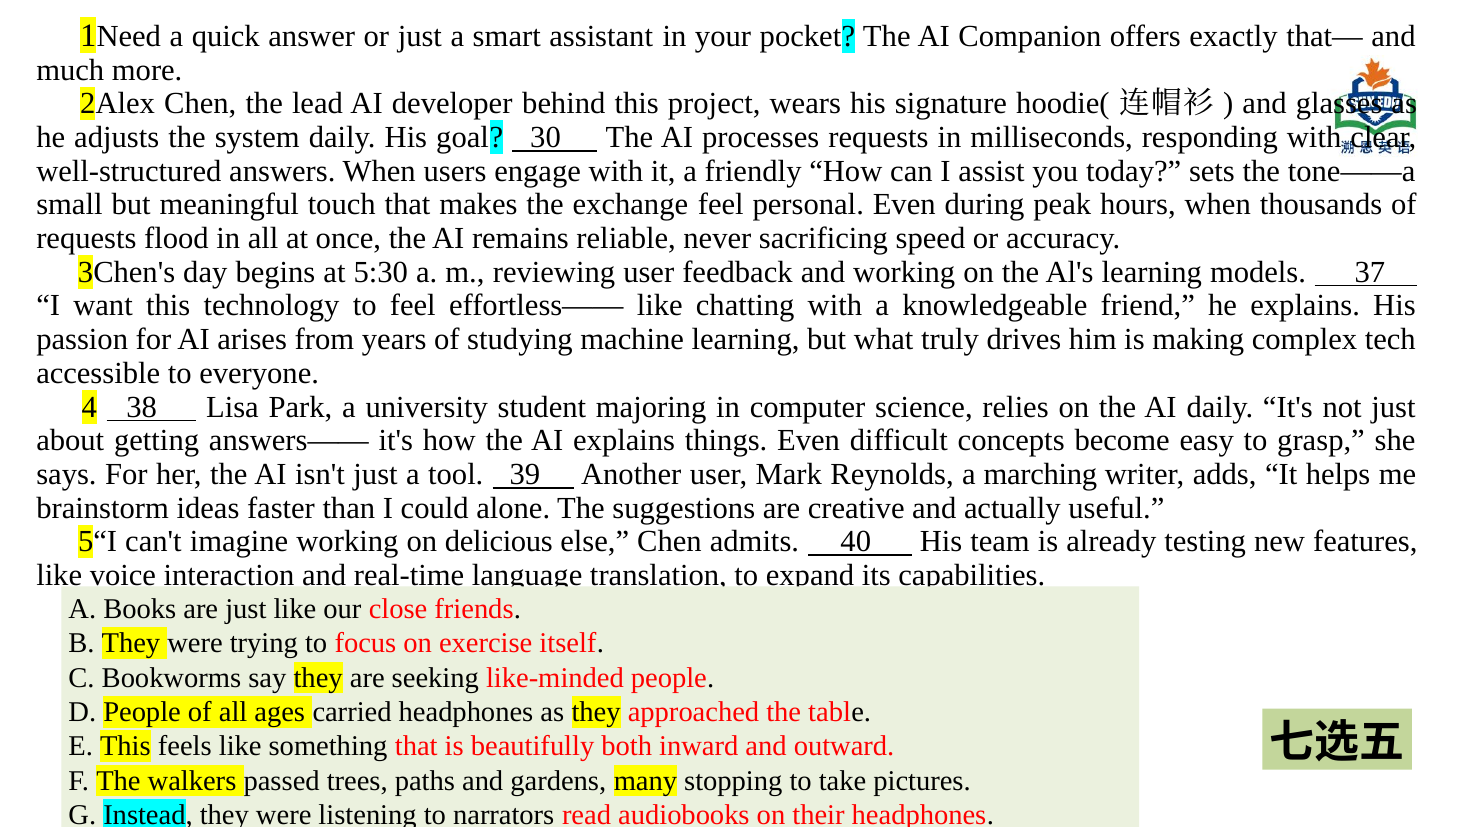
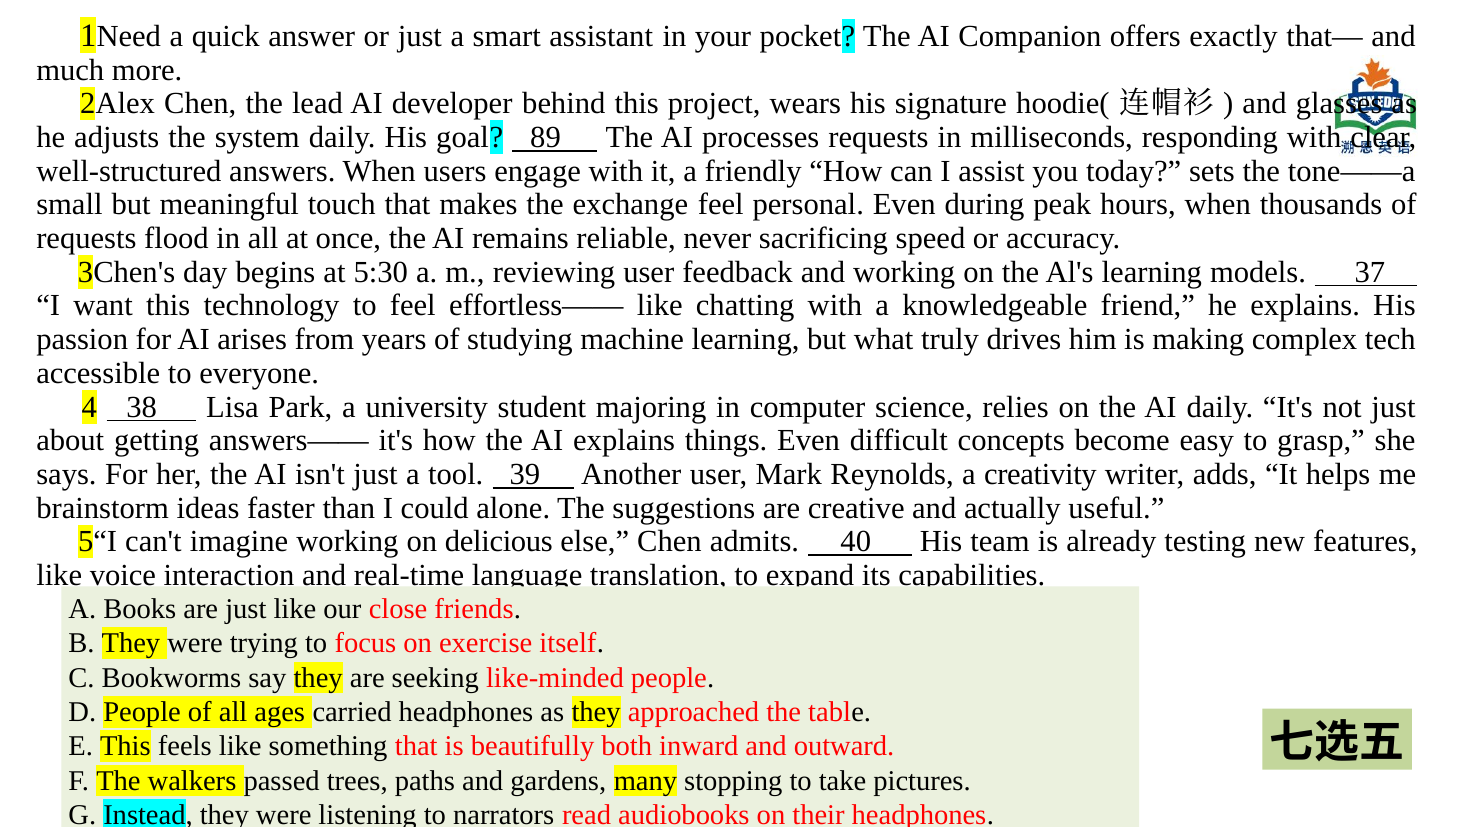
30: 30 -> 89 (546, 137)
marching: marching -> creativity (1040, 474)
